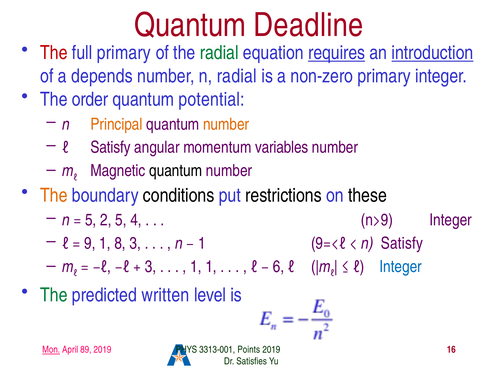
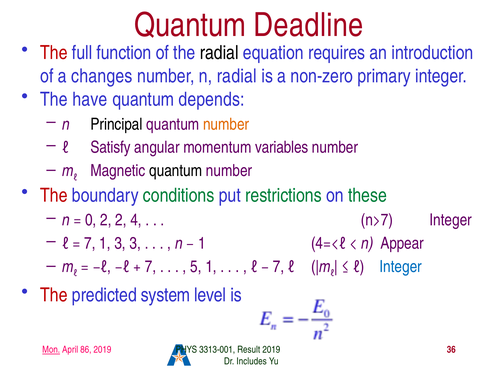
full primary: primary -> function (124, 53)
radial colour: green -> black (219, 53)
requires underline: present -> none (337, 53)
introduction underline: present -> none (432, 53)
depends: depends -> changes (102, 76)
order: order -> have (90, 99)
potential: potential -> depends (212, 99)
Principal colour: orange -> black (116, 124)
The colour: orange -> red (54, 195)
conditions colour: black -> green (179, 195)
restrictions colour: black -> green (283, 195)
these colour: black -> green (367, 195)
5: 5 -> 0 (91, 220)
2 5: 5 -> 2 (121, 220)
n>9: n>9 -> n>7 (377, 220)
9: 9 -> 7 (90, 243)
1 8: 8 -> 3 (120, 243)
9=<ℓ: 9=<ℓ -> 4=<ℓ (328, 243)
n Satisfy: Satisfy -> Appear (402, 243)
3: 3 -> 7 (151, 266)
1: 1 -> 5 (196, 266)
6: 6 -> 7 (278, 266)
The colour: green -> red (54, 295)
written: written -> system (166, 295)
89: 89 -> 86 (86, 349)
Points: Points -> Result (249, 349)
16: 16 -> 36 (451, 349)
Satisfies: Satisfies -> Includes (252, 361)
